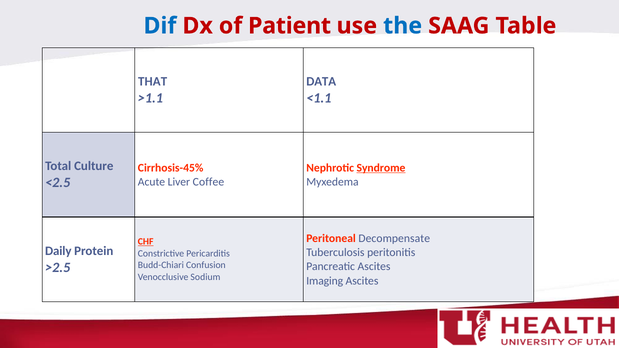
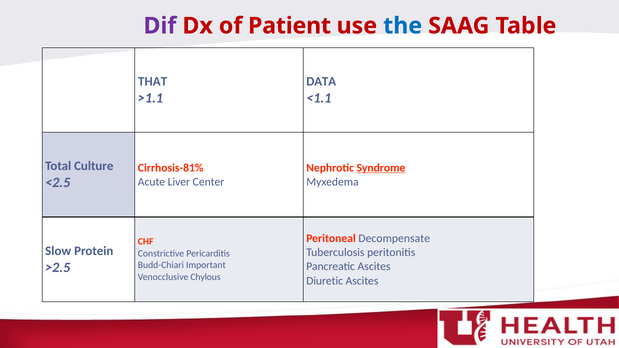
Dif colour: blue -> purple (160, 26)
Cirrhosis-45%: Cirrhosis-45% -> Cirrhosis-81% (171, 168)
Coffee: Coffee -> Center (209, 182)
CHF underline: present -> none (146, 242)
Daily: Daily -> Slow (58, 251)
Confusion: Confusion -> Important (206, 265)
Sodium: Sodium -> Chylous (206, 277)
Imaging: Imaging -> Diuretic (325, 281)
